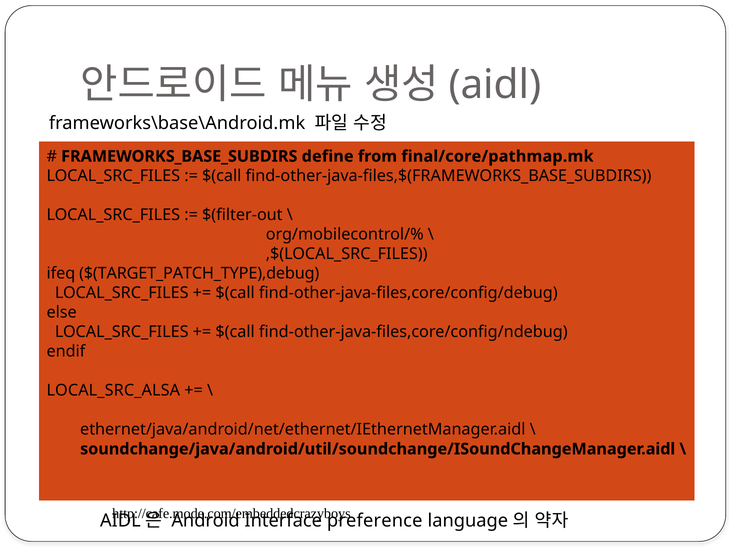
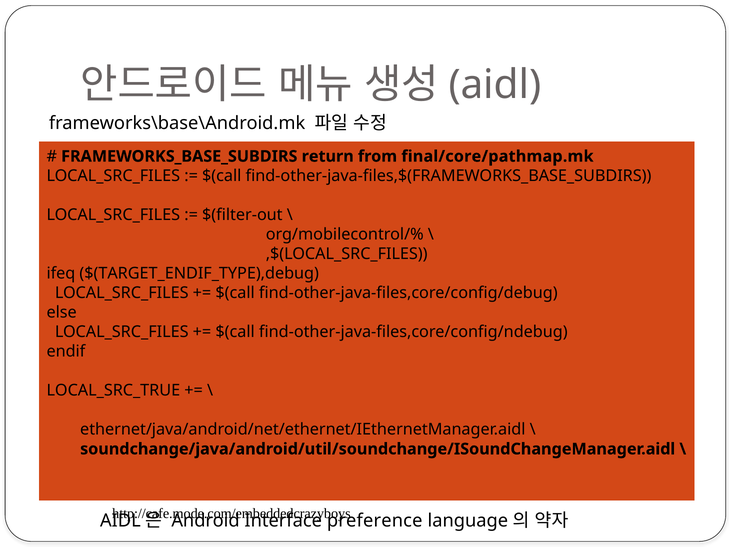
define: define -> return (328, 156)
$(TARGET_PATCH_TYPE),debug: $(TARGET_PATCH_TYPE),debug -> $(TARGET_ENDIF_TYPE),debug (199, 273)
LOCAL_SRC_ALSA: LOCAL_SRC_ALSA -> LOCAL_SRC_TRUE (113, 390)
